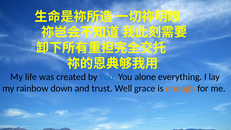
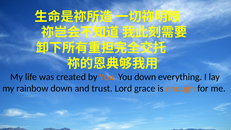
You colour: blue -> orange (108, 77)
You alone: alone -> down (145, 77)
Well: Well -> Lord (123, 88)
